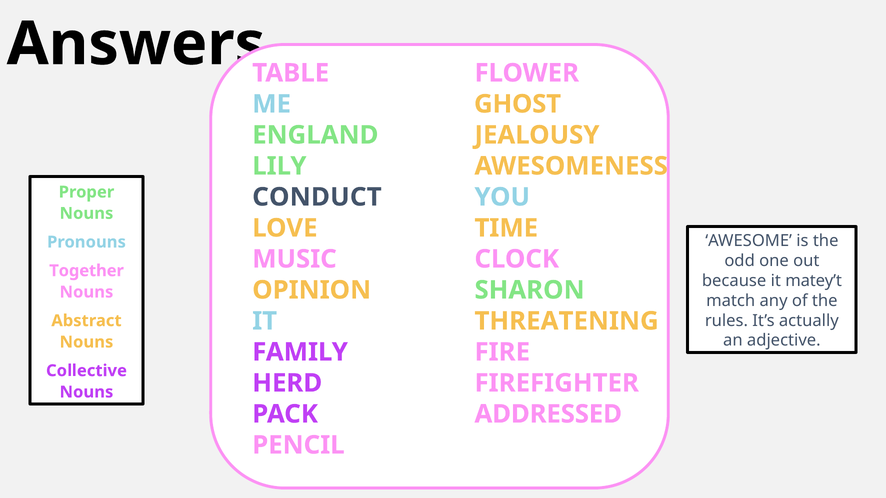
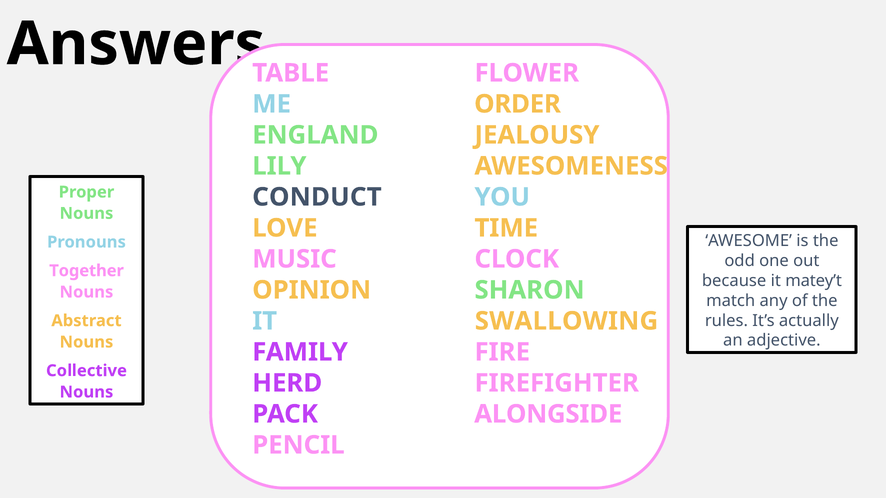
GHOST: GHOST -> ORDER (518, 104)
THREATENING: THREATENING -> SWALLOWING (566, 321)
ADDRESSED: ADDRESSED -> ALONGSIDE (548, 414)
